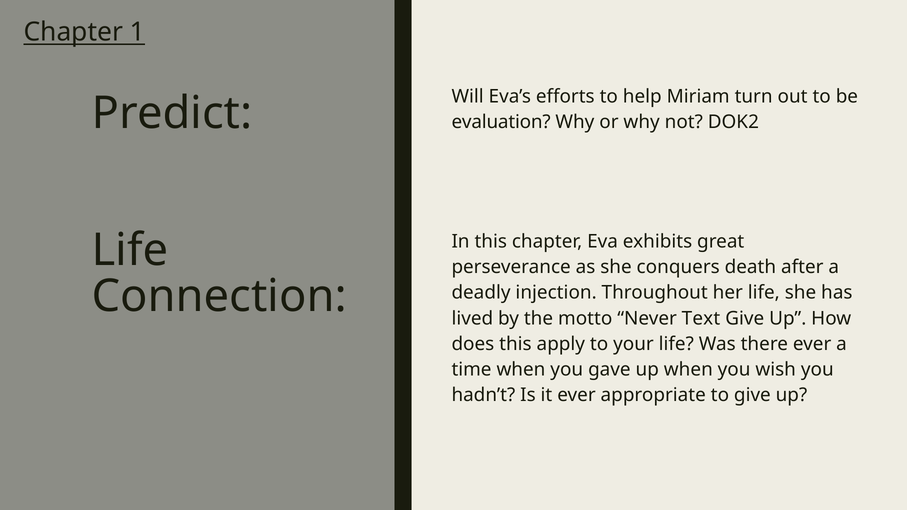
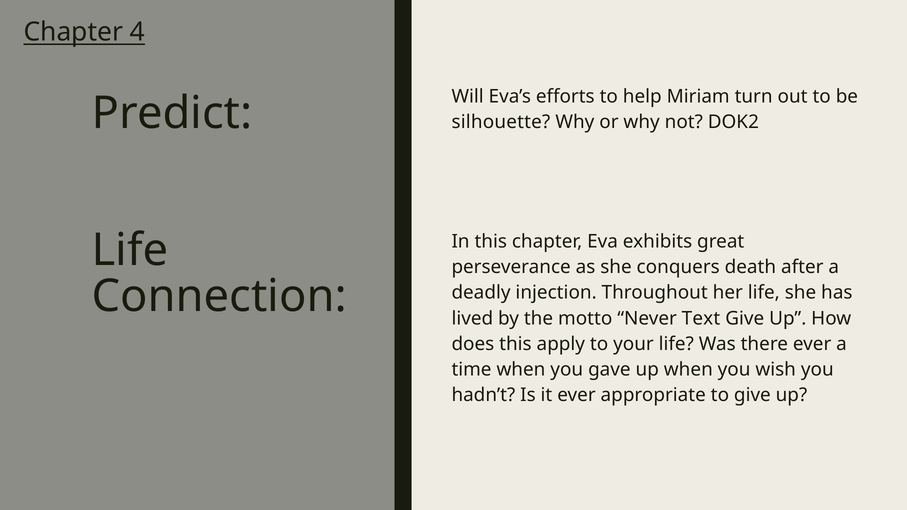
1: 1 -> 4 (138, 32)
evaluation: evaluation -> silhouette (501, 122)
